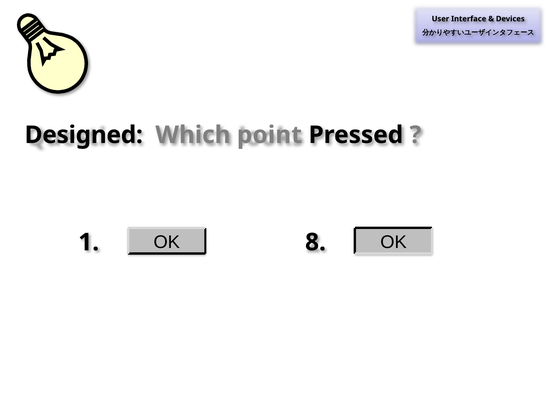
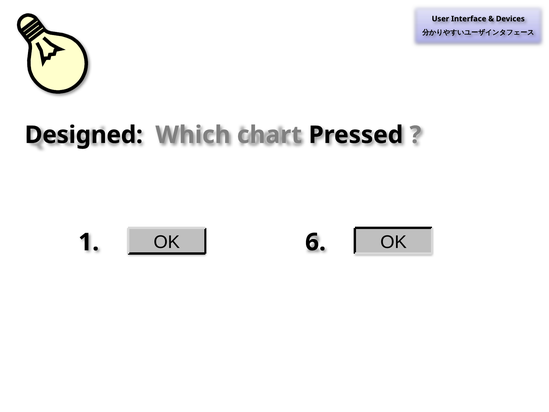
point: point -> chart (269, 135)
8: 8 -> 6 (315, 242)
